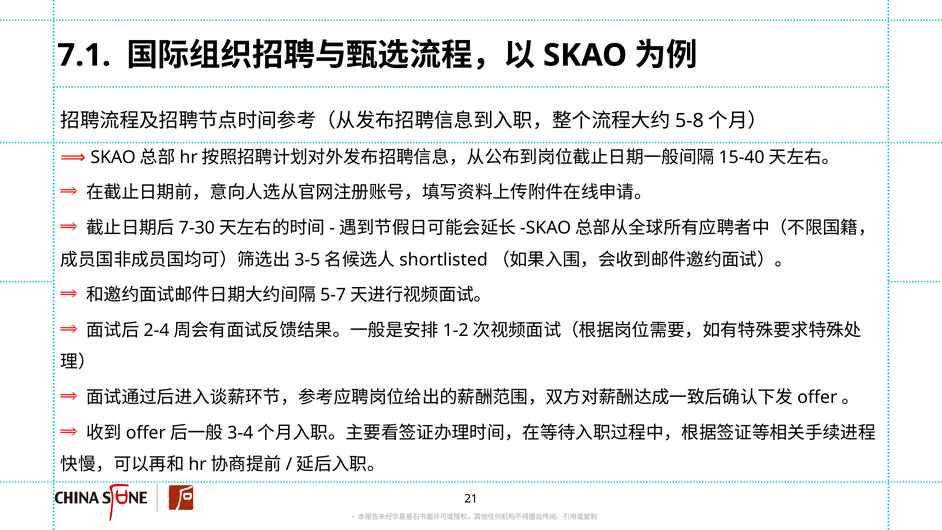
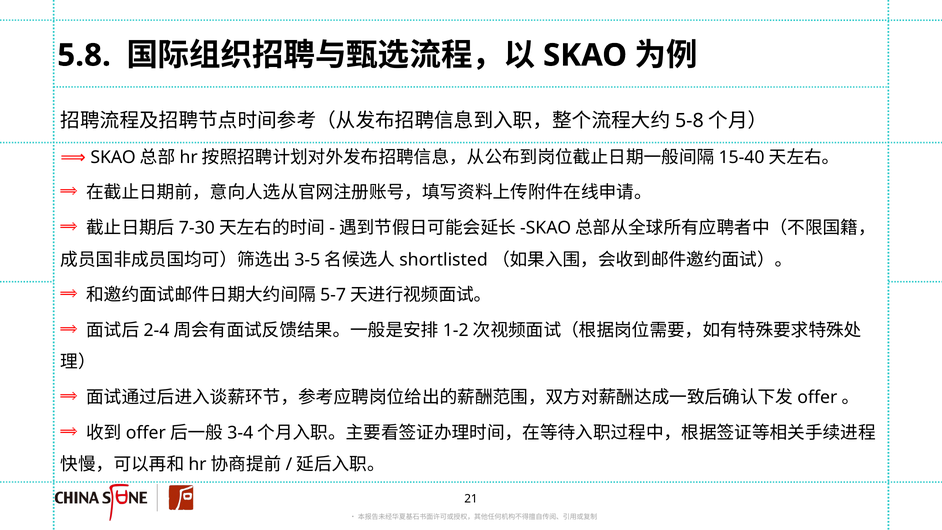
7.1: 7.1 -> 5.8 (84, 55)
